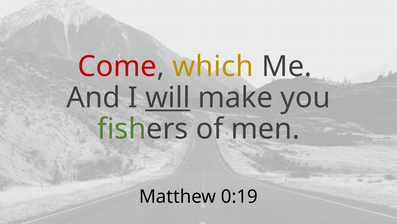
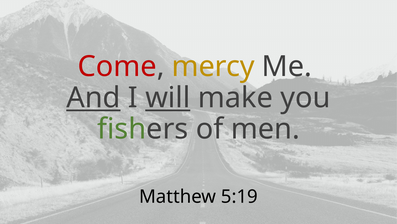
which: which -> mercy (213, 66)
And underline: none -> present (93, 97)
0:19: 0:19 -> 5:19 (239, 196)
